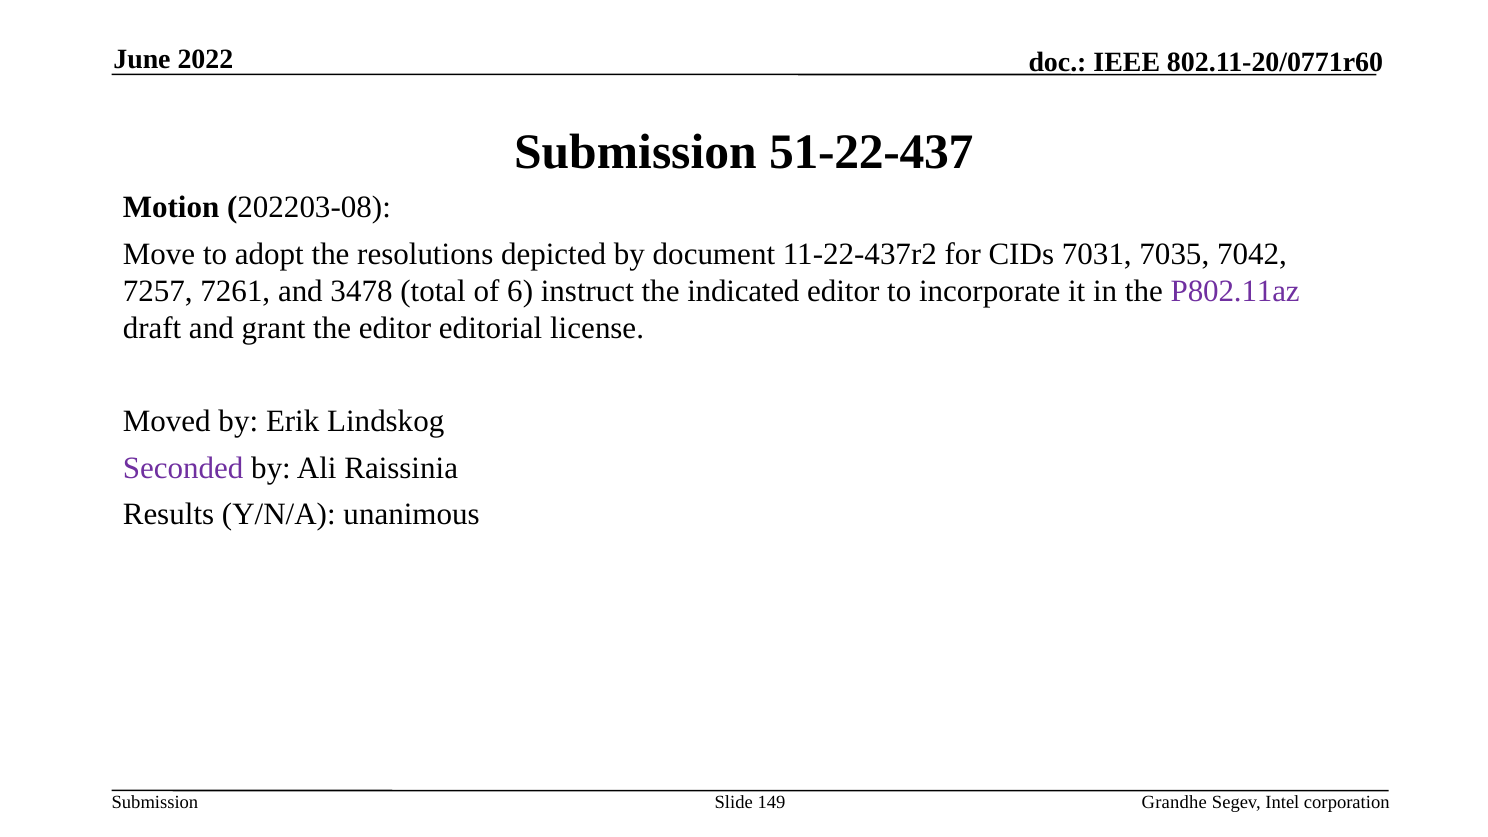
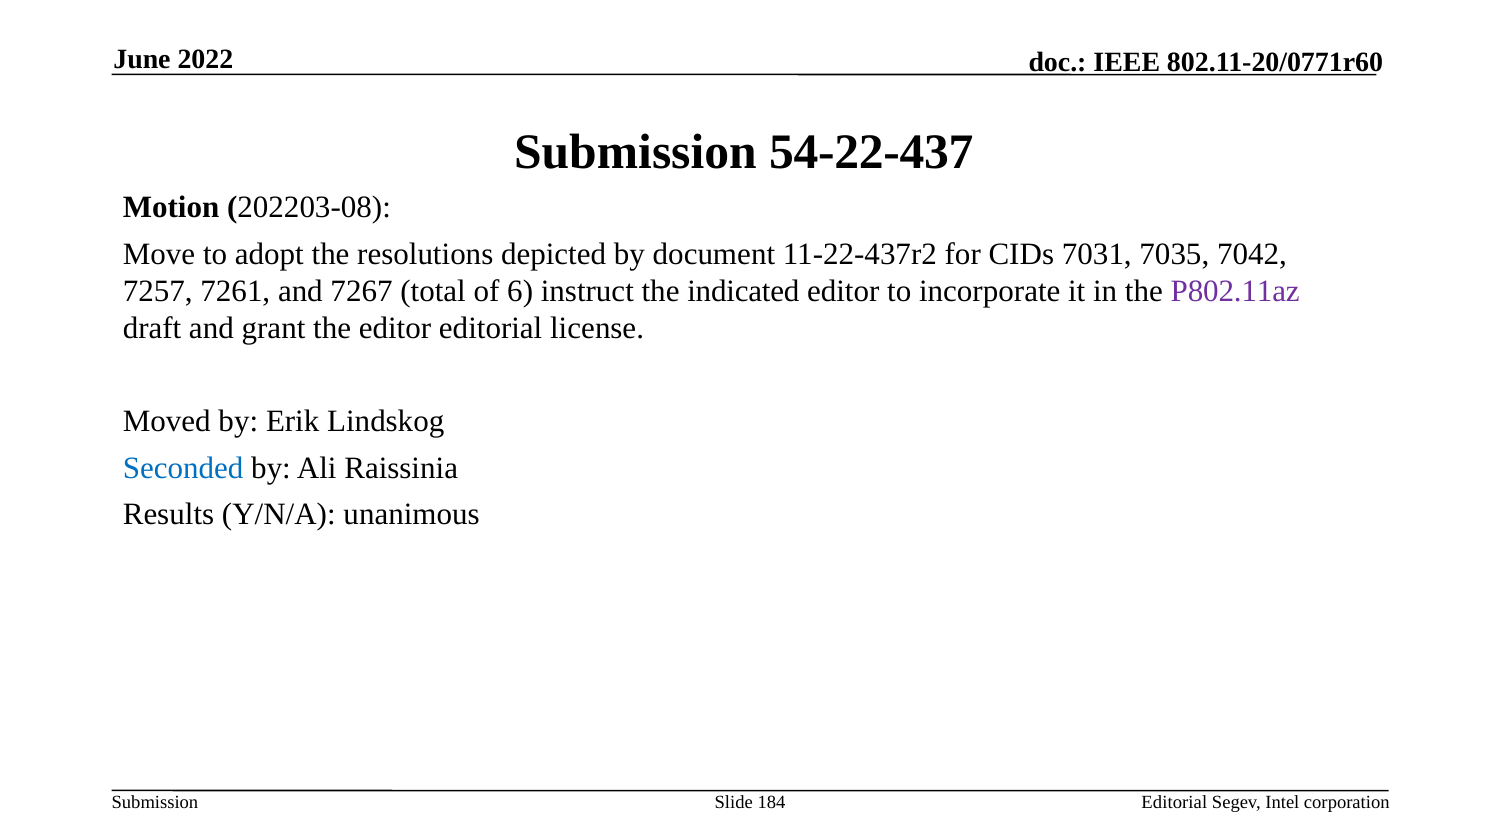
51-22-437: 51-22-437 -> 54-22-437 (871, 152)
3478: 3478 -> 7267 (362, 291)
Seconded colour: purple -> blue (183, 468)
149: 149 -> 184 (771, 803)
Grandhe: Grandhe -> Editorial (1174, 803)
